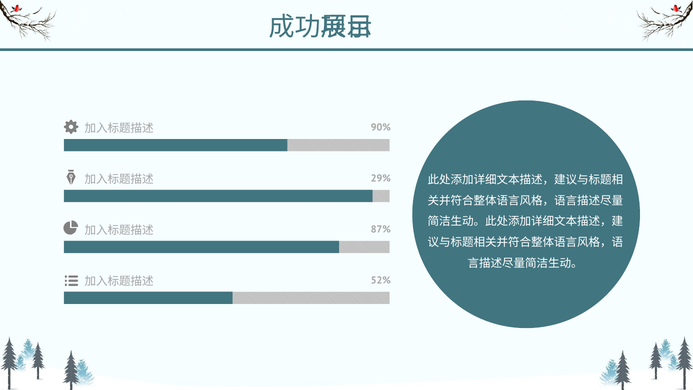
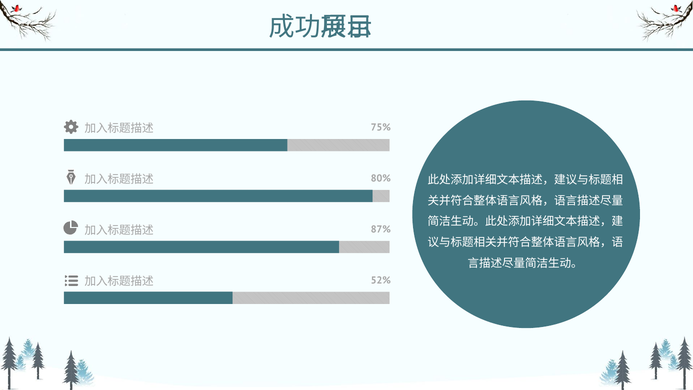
90%: 90% -> 75% (381, 128)
29%: 29% -> 80% (381, 178)
